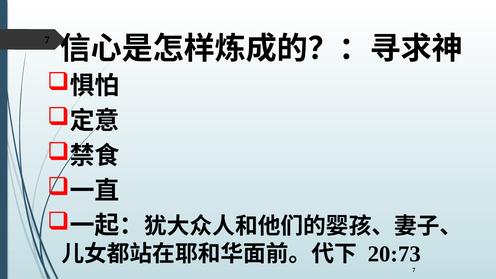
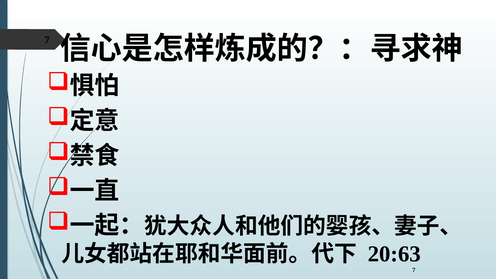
20:73: 20:73 -> 20:63 (394, 254)
